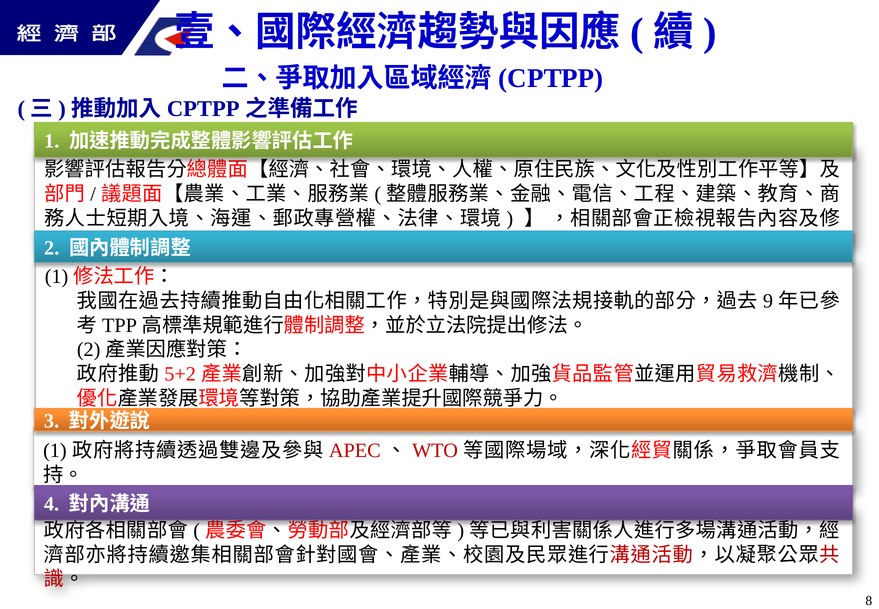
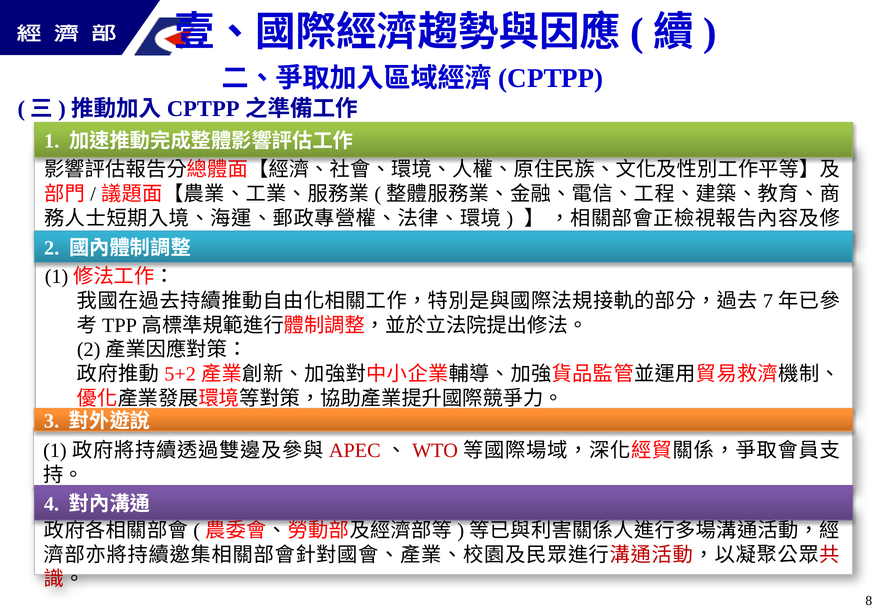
9: 9 -> 7 (768, 301)
